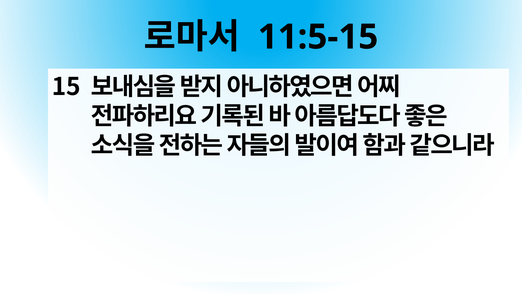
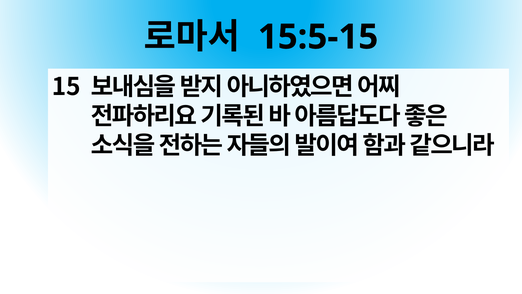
11:5-15: 11:5-15 -> 15:5-15 (318, 37)
